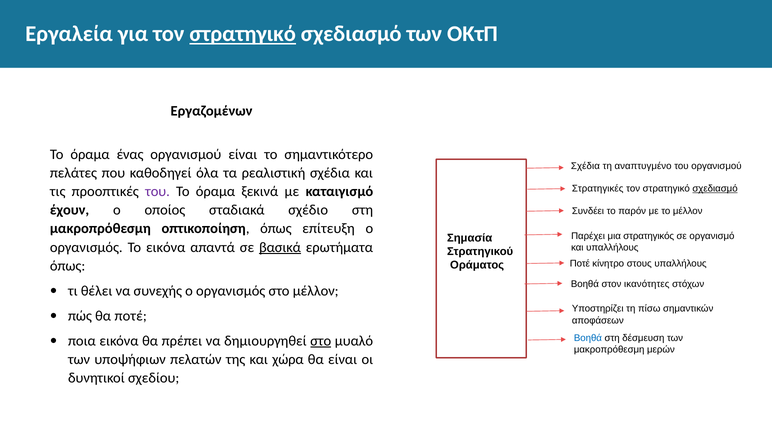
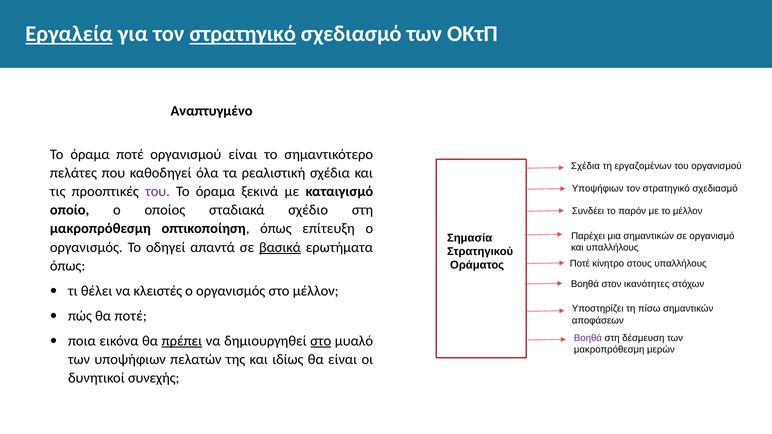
Εργαλεία underline: none -> present (69, 34)
Εργαζομένων: Εργαζομένων -> Αναπτυγμένο (212, 111)
όραμα ένας: ένας -> ποτέ (130, 155)
αναπτυγμένο: αναπτυγμένο -> εργαζομένων (643, 166)
Στρατηγικές: Στρατηγικές -> Υποψήφιων (598, 189)
σχεδιασμό underline: present -> none (715, 189)
έχουν: έχουν -> οποίο (70, 210)
μια στρατηγικός: στρατηγικός -> σημαντικών (649, 236)
Το εικόνα: εικόνα -> οδηγεί (166, 247)
συνεχής: συνεχής -> κλειστές (158, 291)
Βοηθά colour: blue -> purple (588, 338)
πρέπει underline: none -> present (182, 341)
χώρα: χώρα -> ιδίως (288, 360)
σχεδίου: σχεδίου -> συνεχής (154, 378)
